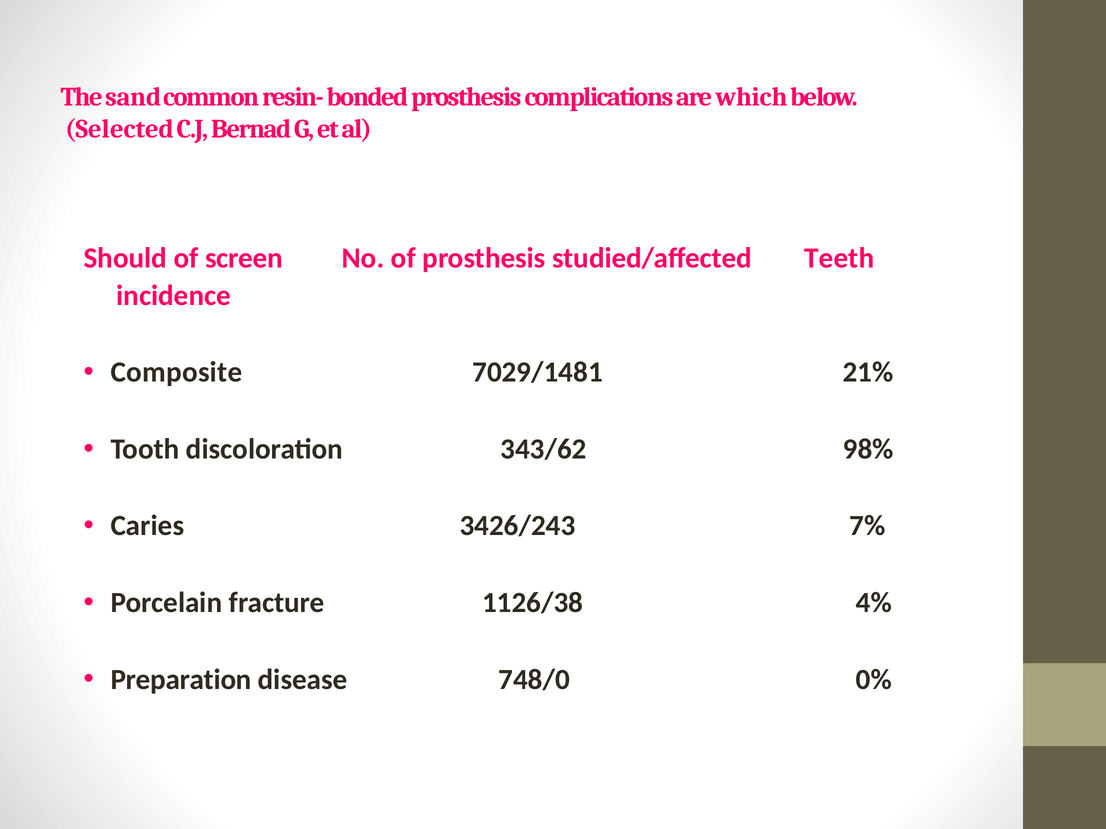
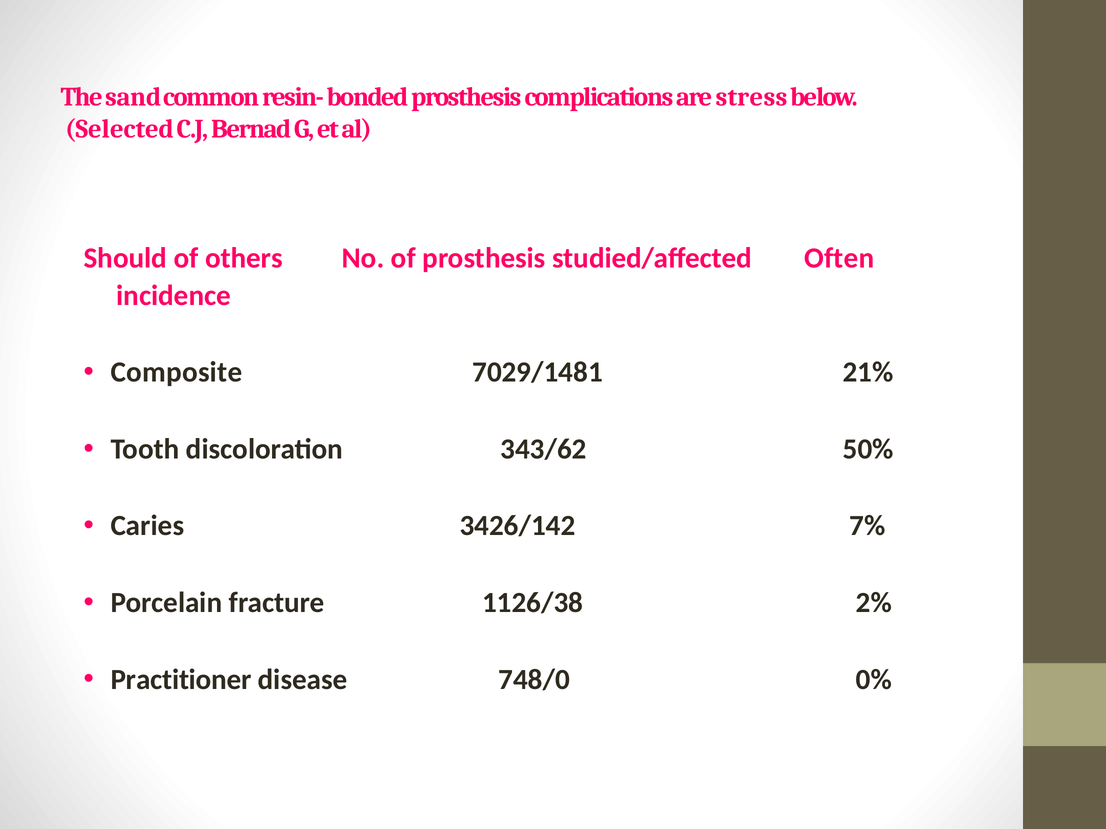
which: which -> stress (751, 97)
screen: screen -> others (244, 258)
Teeth: Teeth -> Often (839, 258)
98%: 98% -> 50% (868, 449)
3426/243: 3426/243 -> 3426/142 (518, 526)
4%: 4% -> 2% (874, 603)
Preparation: Preparation -> Practitioner (181, 680)
